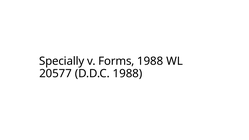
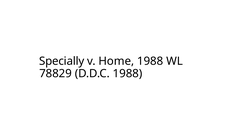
Forms: Forms -> Home (116, 61)
20577: 20577 -> 78829 (56, 73)
